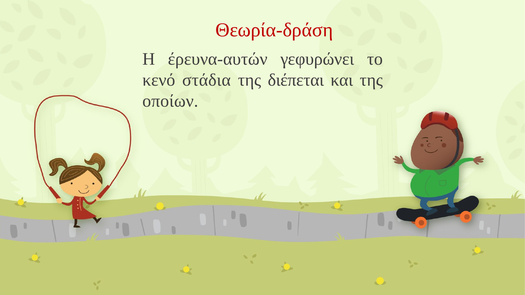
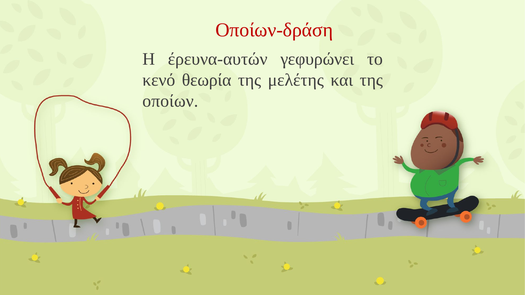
Θεωρία-δράση: Θεωρία-δράση -> Οποίων-δράση (274, 30)
στάδια: στάδια -> θεωρία (207, 80)
διέπεται: διέπεται -> μελέτης (296, 80)
